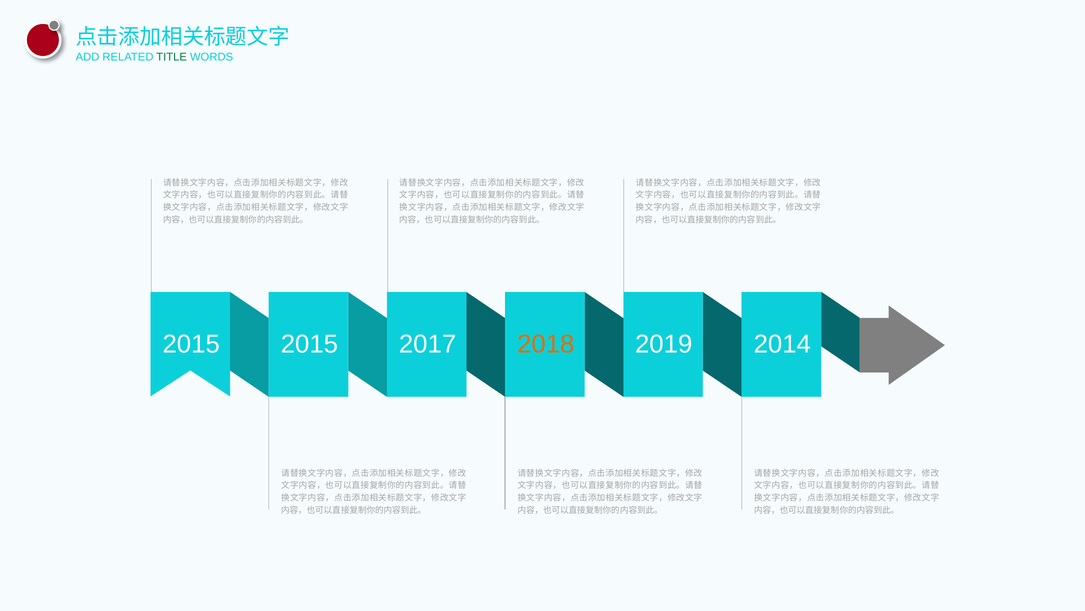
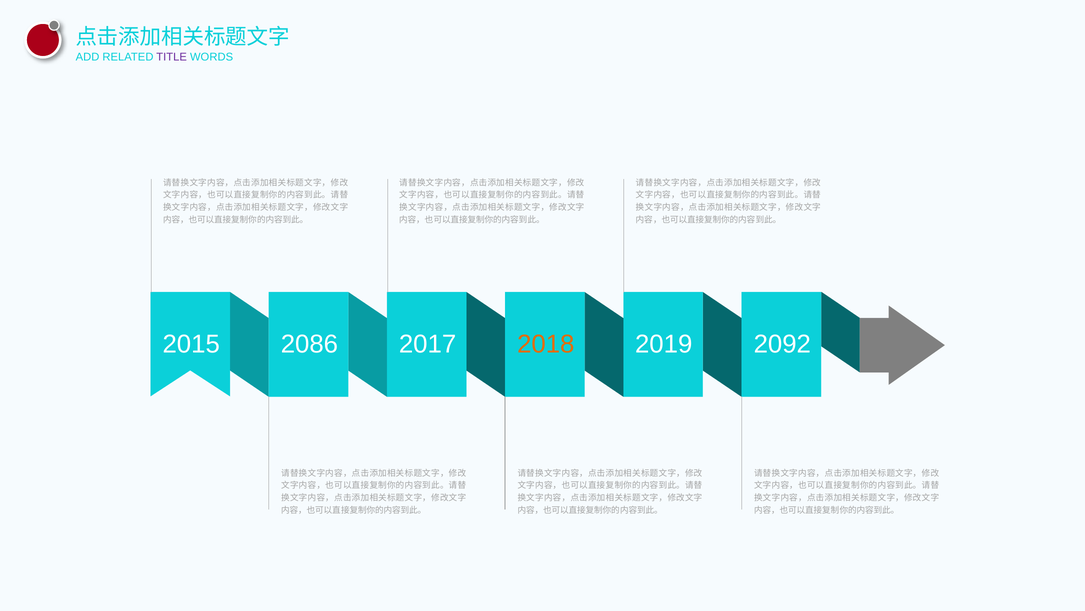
TITLE colour: green -> purple (172, 57)
2015 2015: 2015 -> 2086 (309, 344)
2014: 2014 -> 2092 (782, 344)
